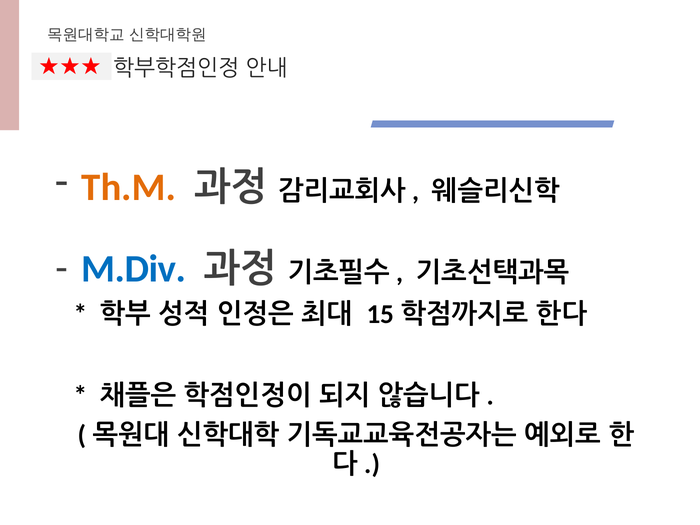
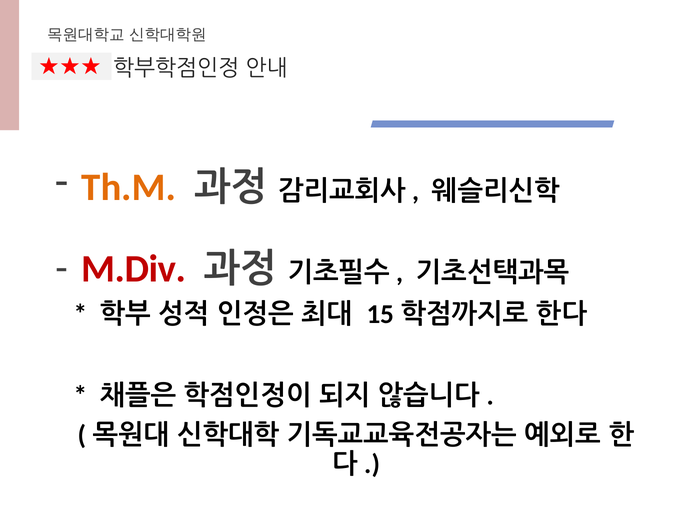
M.Div colour: blue -> red (134, 269)
